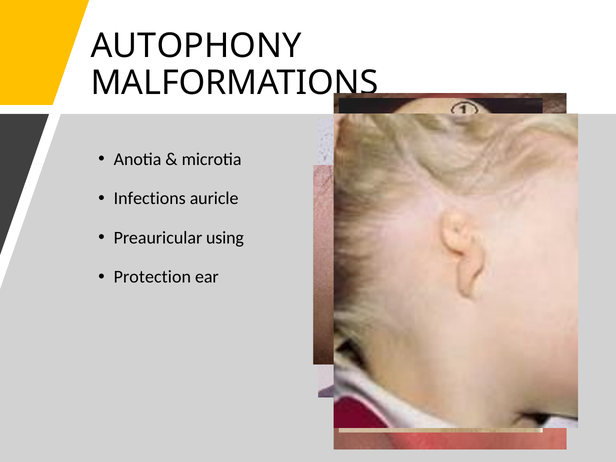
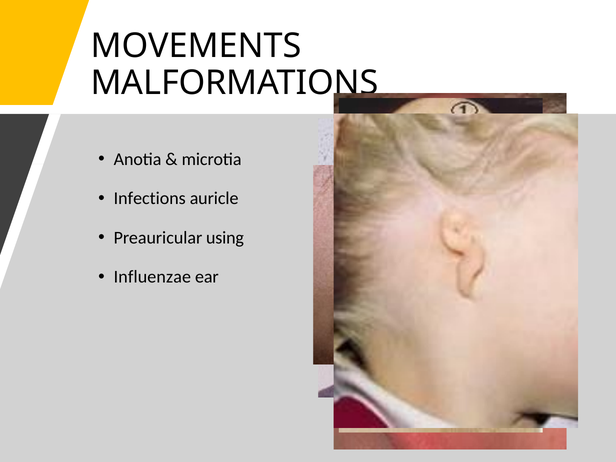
AUTOPHONY: AUTOPHONY -> MOVEMENTS (196, 46)
Protection: Protection -> Influenzae (152, 277)
